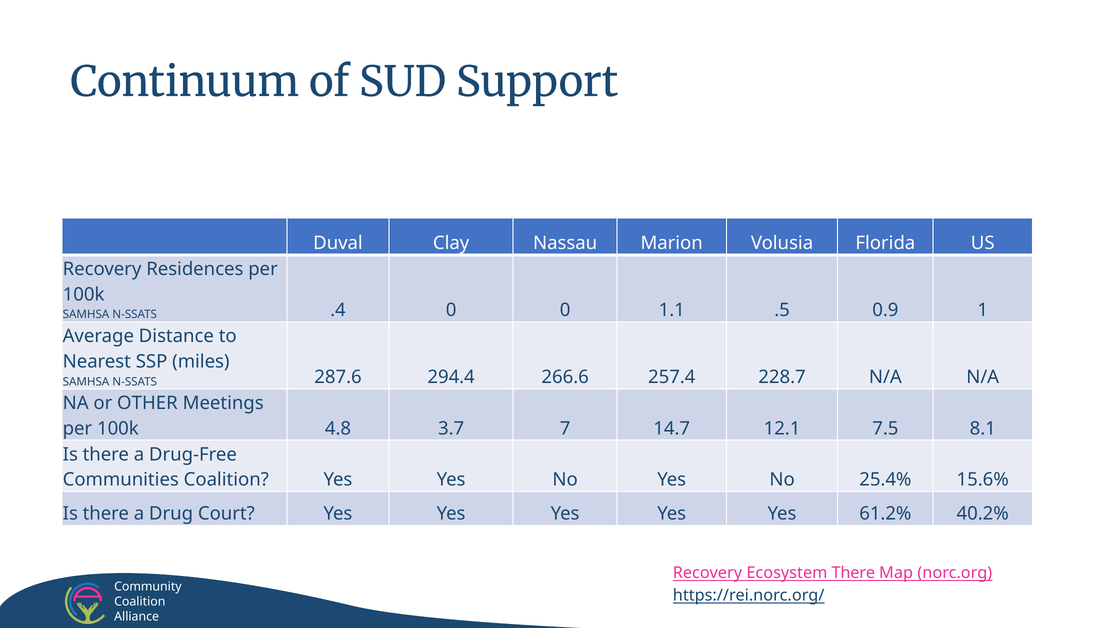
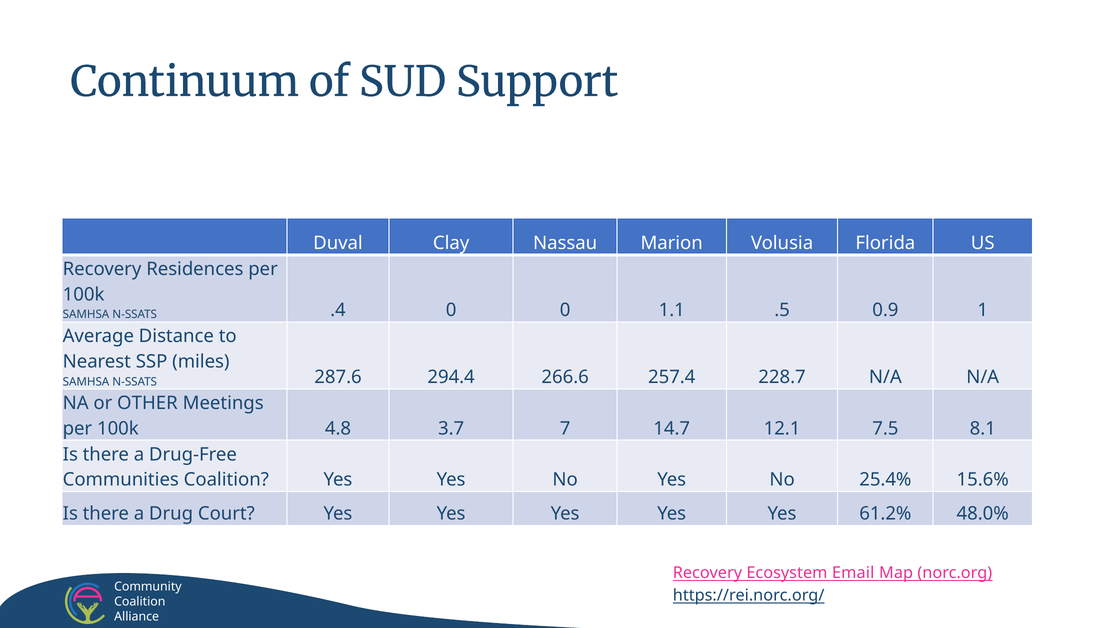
40.2%: 40.2% -> 48.0% (983, 514)
Ecosystem There: There -> Email (853, 573)
